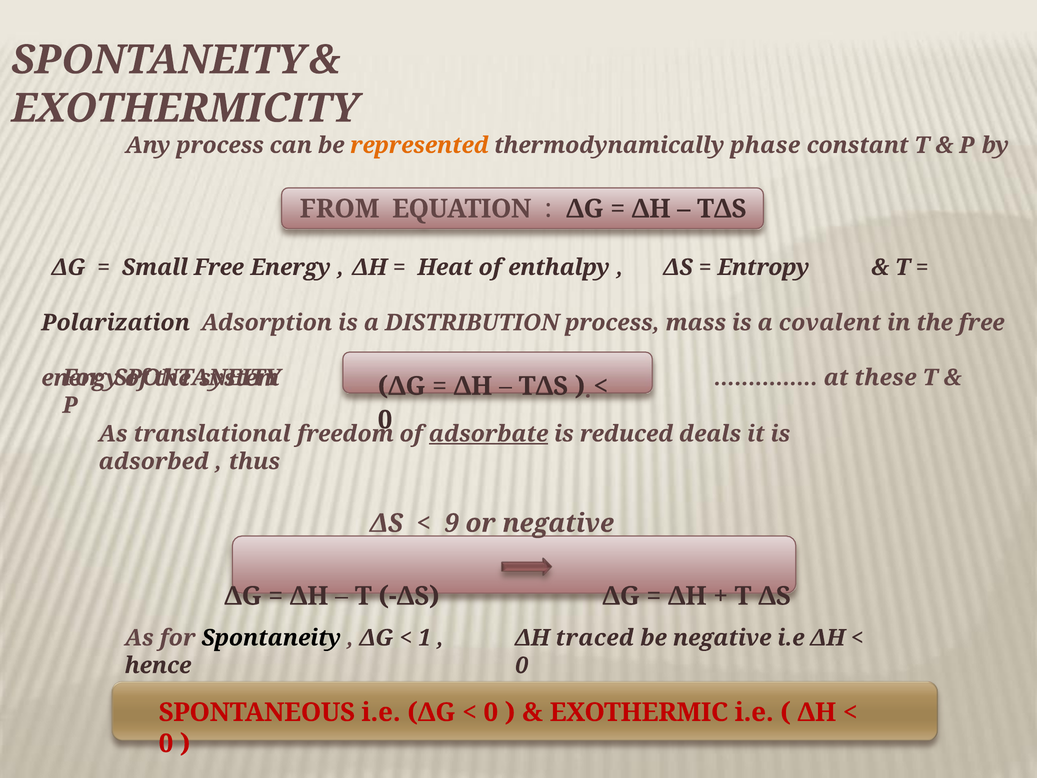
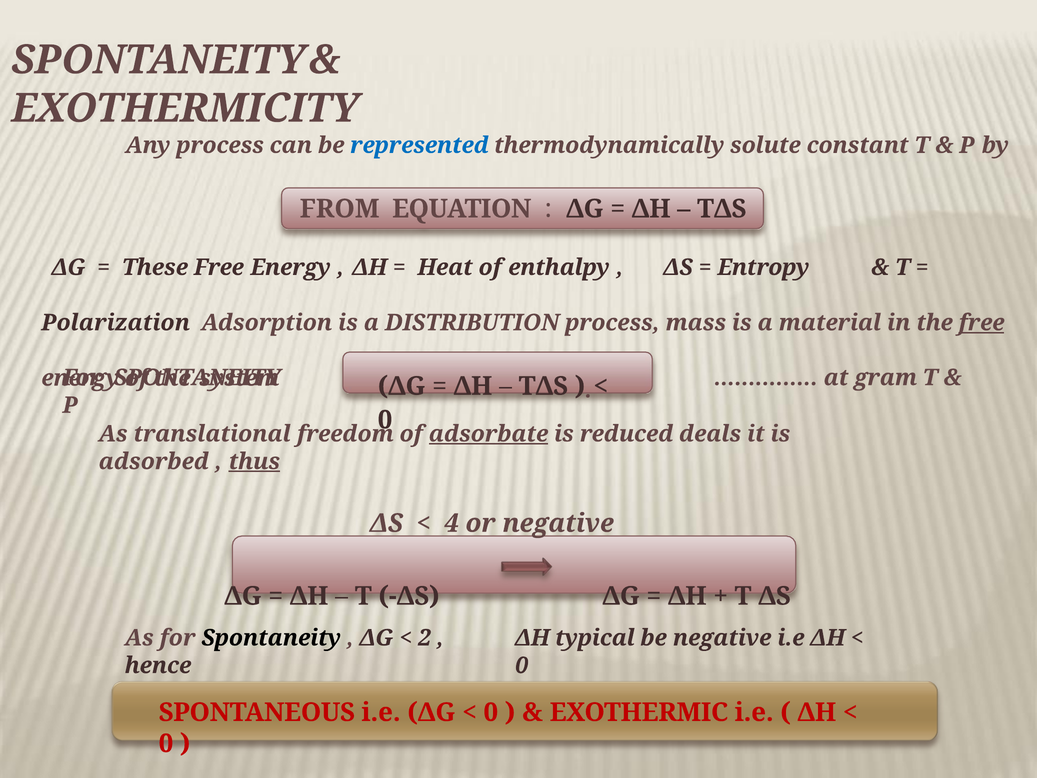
represented colour: orange -> blue (419, 145)
phase: phase -> solute (765, 145)
Small: Small -> These (155, 267)
covalent: covalent -> material (830, 323)
free underline: none -> present (982, 323)
these: these -> gram (886, 377)
thus underline: none -> present (254, 461)
9: 9 -> 4 (451, 523)
1: 1 -> 2 (424, 638)
traced: traced -> typical (595, 638)
